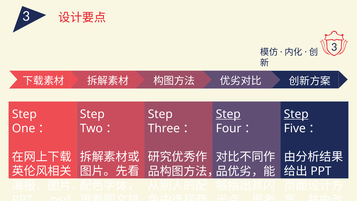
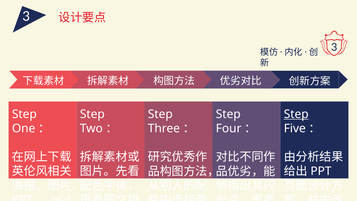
Step underline: present -> none (228, 114)
